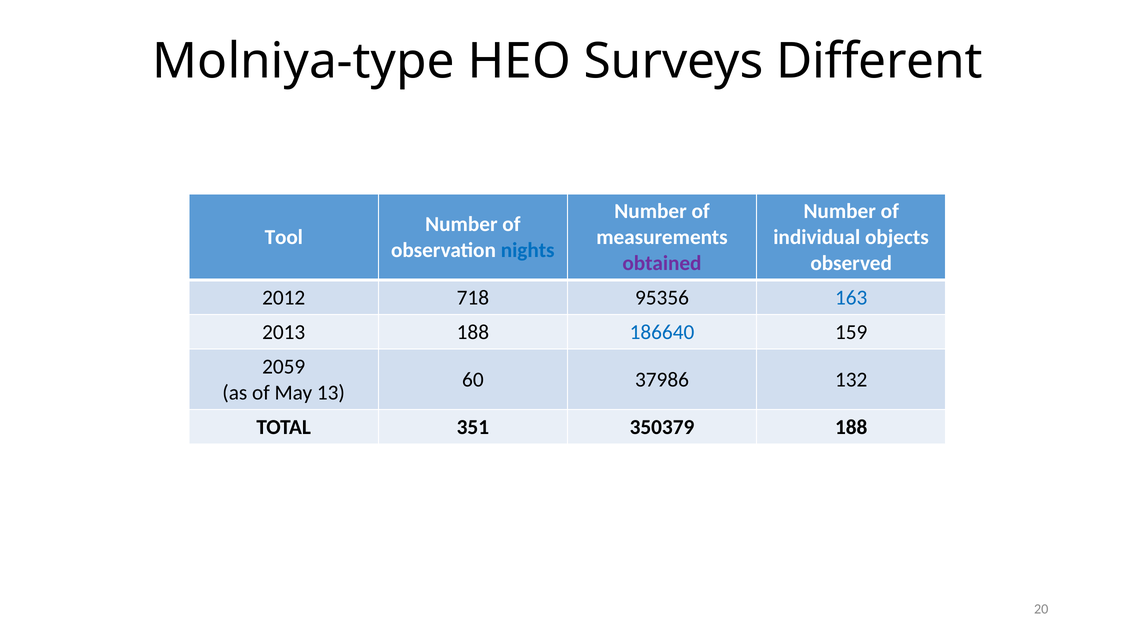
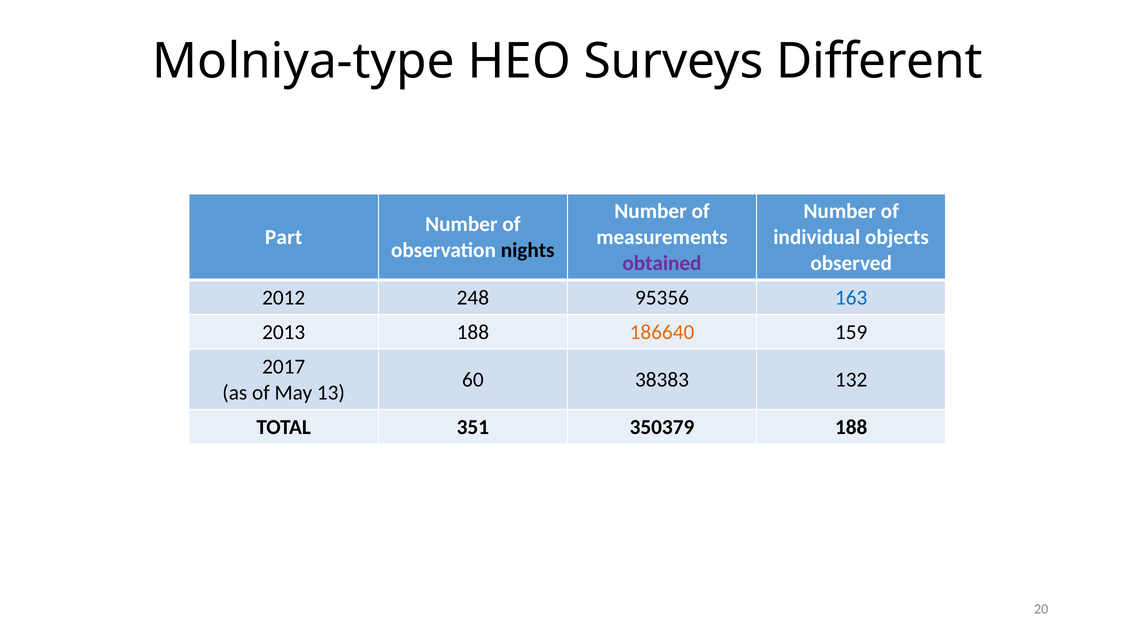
Tool: Tool -> Part (284, 237)
nights colour: blue -> black (528, 250)
718: 718 -> 248 (473, 298)
186640 colour: blue -> orange (662, 332)
2059: 2059 -> 2017 (284, 367)
37986: 37986 -> 38383 (662, 380)
